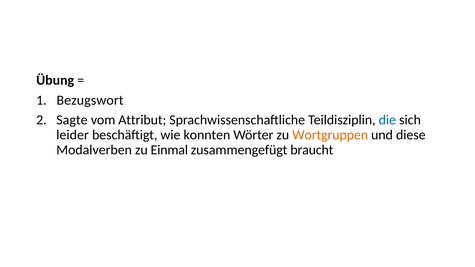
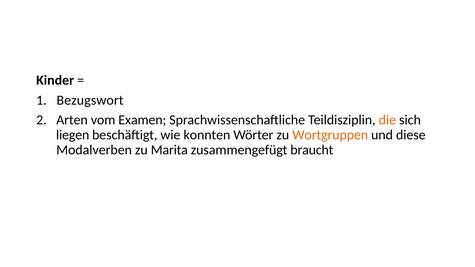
Übung: Übung -> Kinder (55, 80)
Sagte: Sagte -> Arten (72, 120)
Attribut: Attribut -> Examen (142, 120)
die colour: blue -> orange (387, 120)
leider: leider -> liegen (73, 135)
Einmal: Einmal -> Marita (169, 150)
